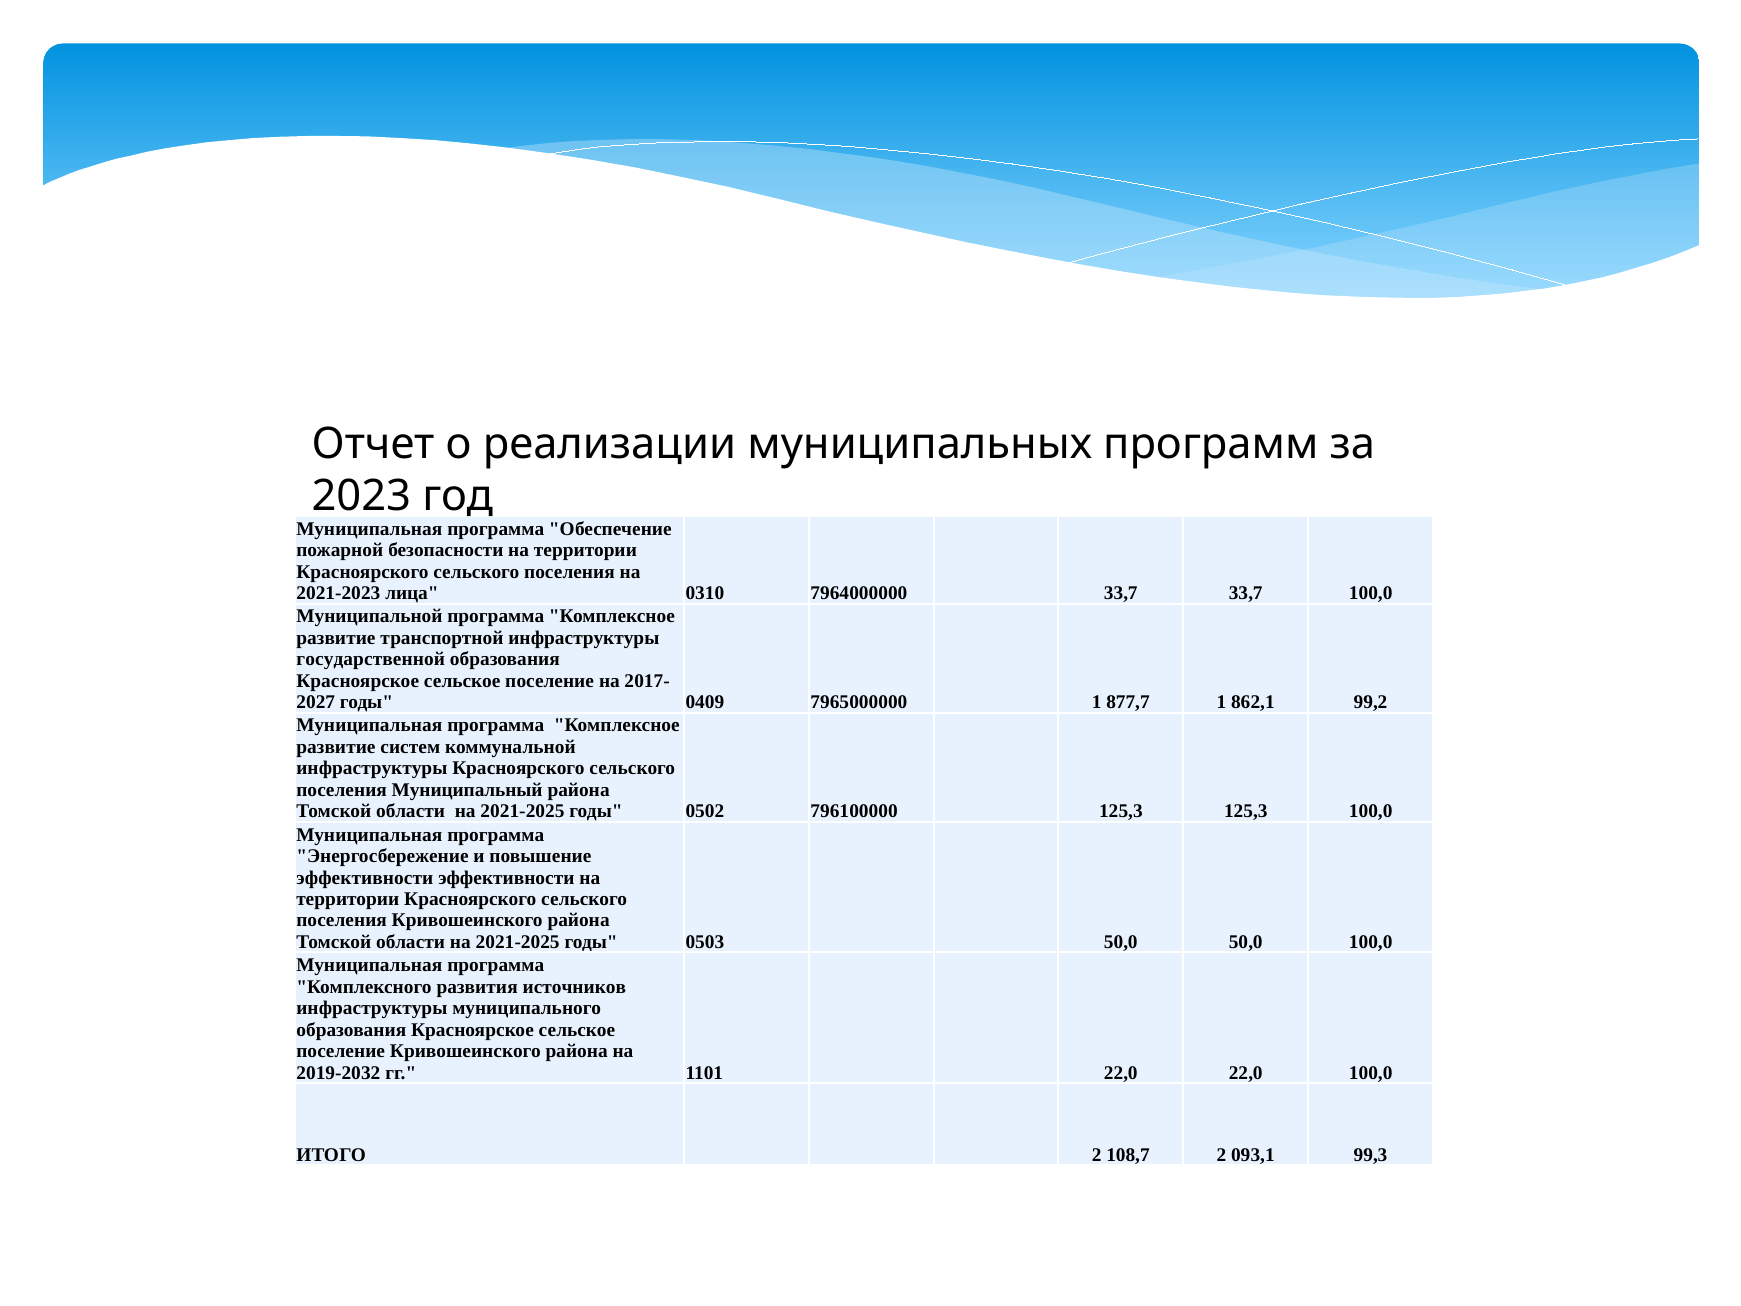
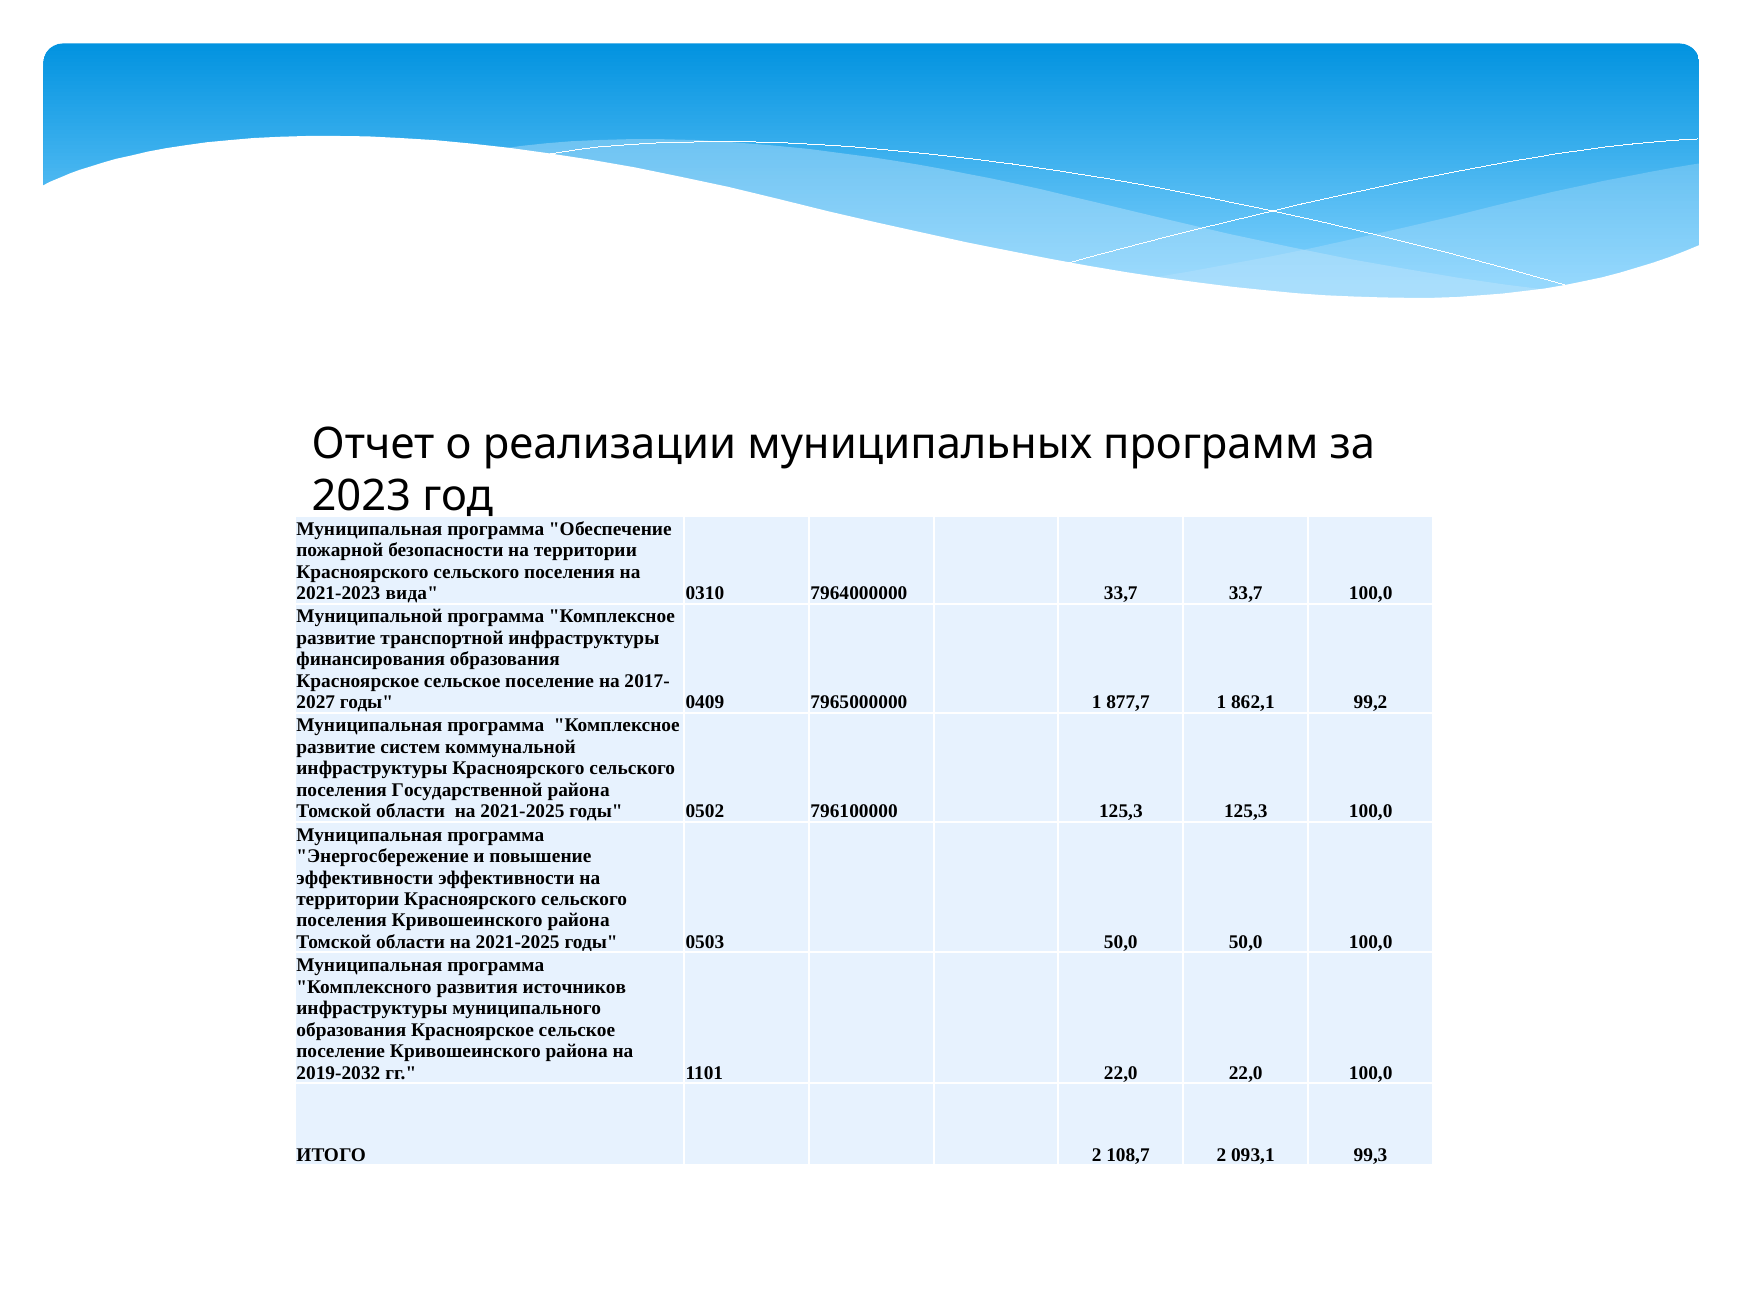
лица: лица -> вида (412, 593)
государственной: государственной -> финансирования (371, 659)
Муниципальный: Муниципальный -> Государственной (467, 790)
